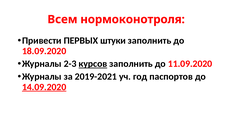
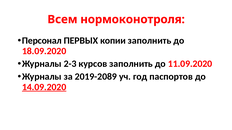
Привести: Привести -> Персонал (42, 41)
штуки: штуки -> копии (113, 41)
курсов underline: present -> none (93, 64)
2019-2021: 2019-2021 -> 2019-2089 (96, 77)
